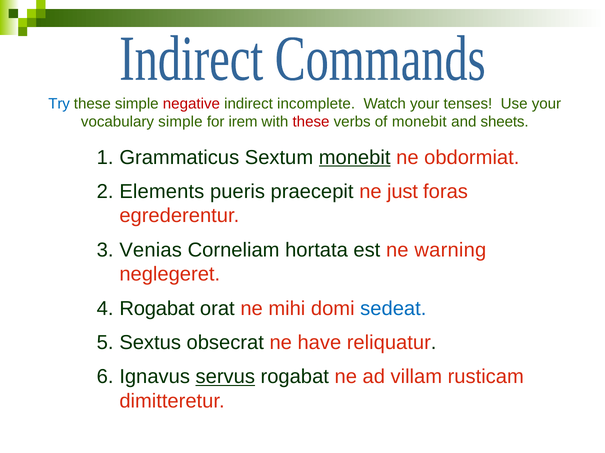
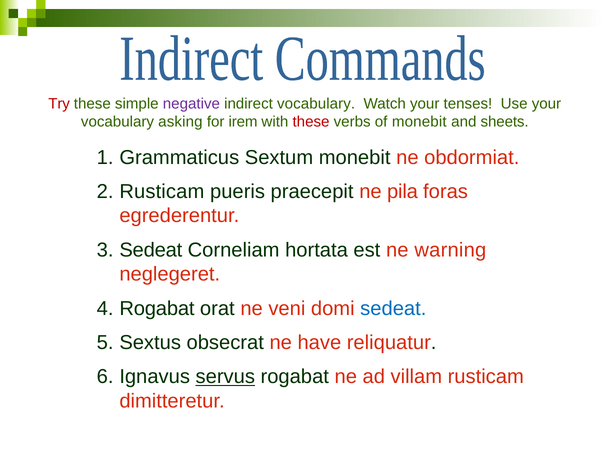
Try colour: blue -> red (59, 104)
negative colour: red -> purple (191, 104)
indirect incomplete: incomplete -> vocabulary (316, 104)
vocabulary simple: simple -> asking (180, 122)
monebit underline: present -> none (355, 158)
Elements: Elements -> Rusticam (162, 192)
just: just -> pila (402, 192)
Venias: Venias -> Sedeat (151, 250)
mihi: mihi -> veni (287, 309)
